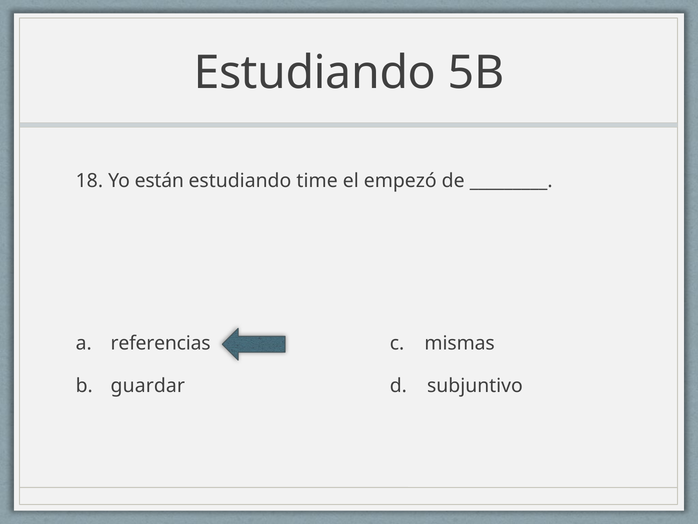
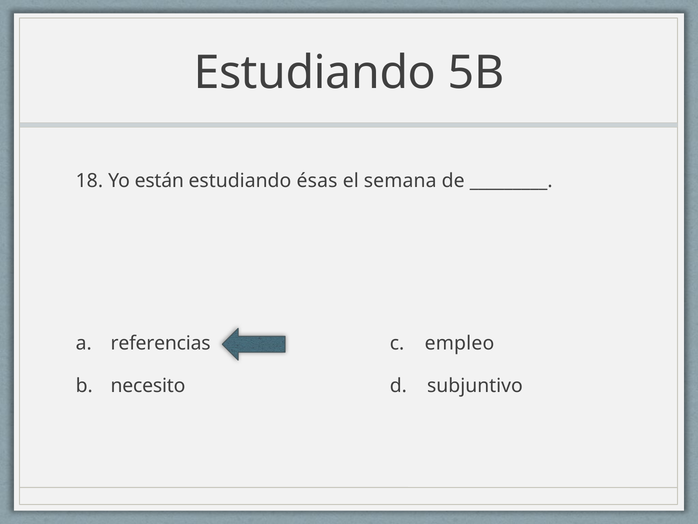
time: time -> ésas (317, 180)
empezó: empezó -> semana (400, 180)
mismas: mismas -> empleo (459, 343)
guardar: guardar -> necesito (148, 386)
